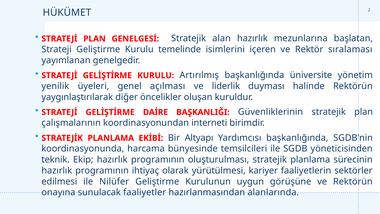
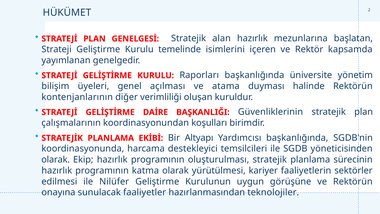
sıralaması: sıralaması -> kapsamda (350, 49)
Artırılmış: Artırılmış -> Raporları (199, 75)
yenilik: yenilik -> bilişim (55, 86)
liderlik: liderlik -> atama (226, 86)
yaygınlaştırılarak: yaygınlaştırılarak -> kontenjanlarının (77, 97)
öncelikler: öncelikler -> verimliliği (161, 97)
interneti: interneti -> koşulları (209, 123)
bünyesinde: bünyesinde -> destekleyici (193, 149)
teknik: teknik -> olarak (56, 159)
ihtiyaç: ihtiyaç -> katma (145, 170)
alanlarında: alanlarında -> teknolojiler (273, 192)
